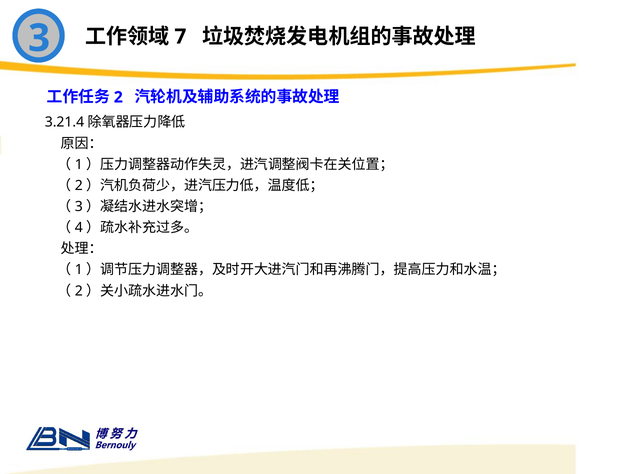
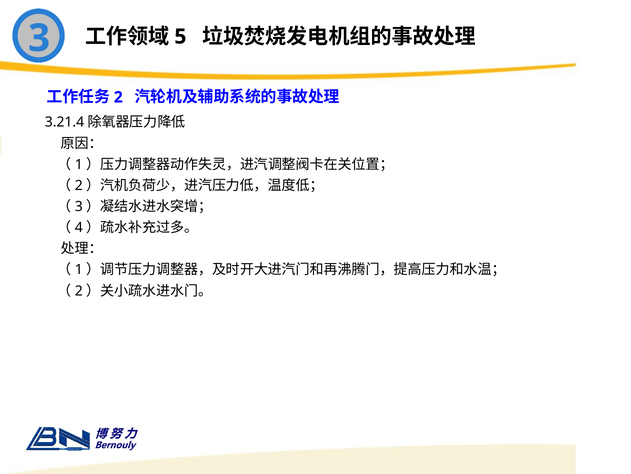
7: 7 -> 5 (180, 37)
